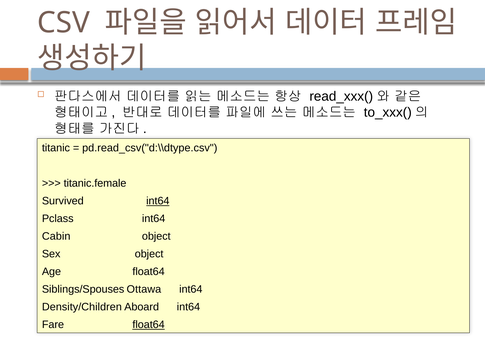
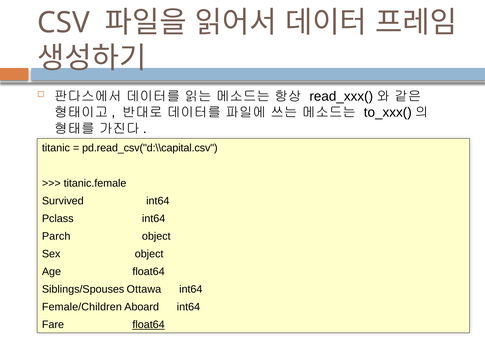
pd.read_csv("d:\\dtype.csv: pd.read_csv("d:\\dtype.csv -> pd.read_csv("d:\\capital.csv (150, 148)
int64 underline: present -> none (158, 201)
Cabin: Cabin -> Parch (56, 236)
Density/Children: Density/Children -> Female/Children (82, 307)
